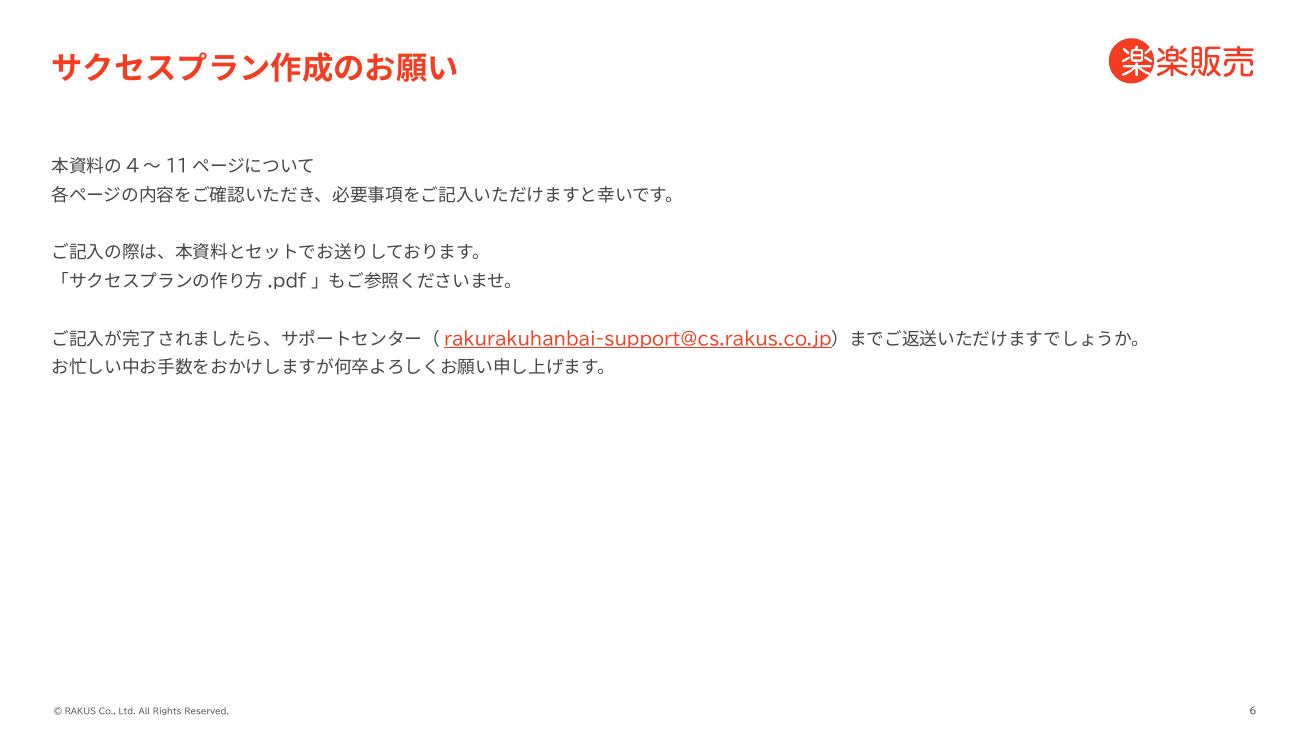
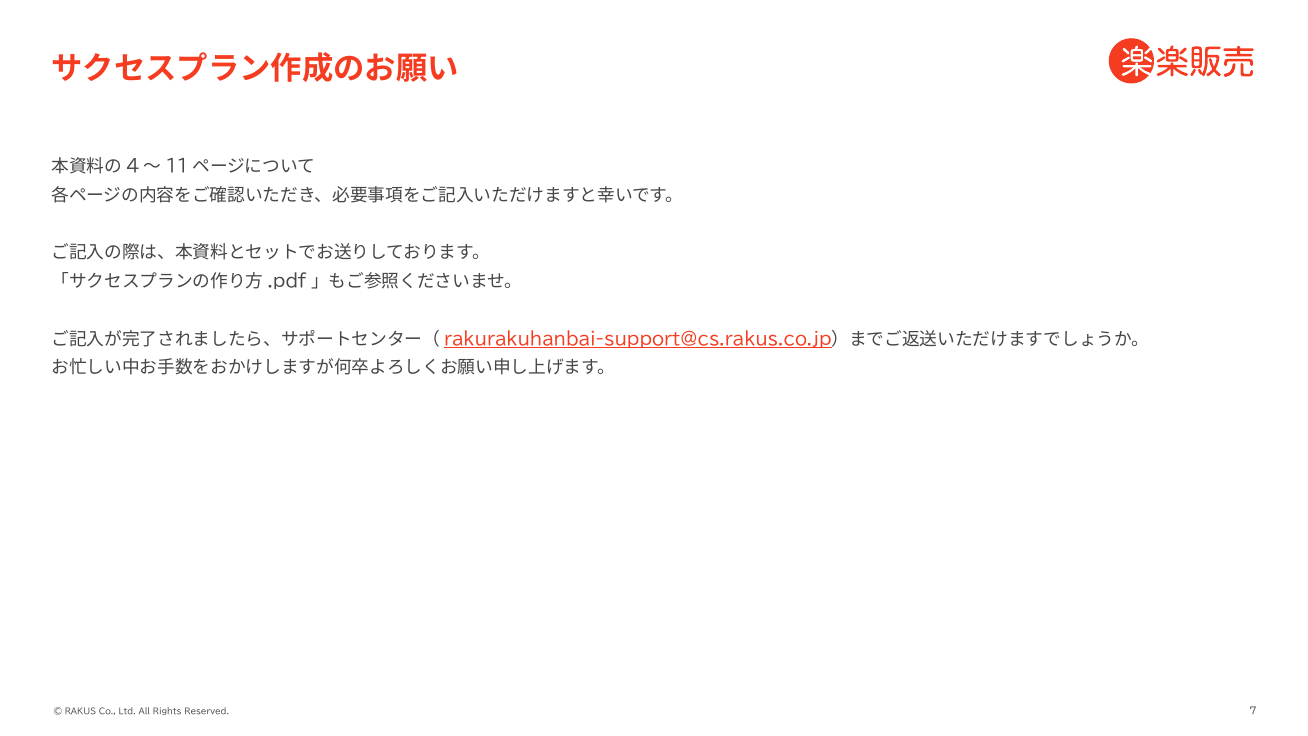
6: 6 -> 7 (1253, 711)
